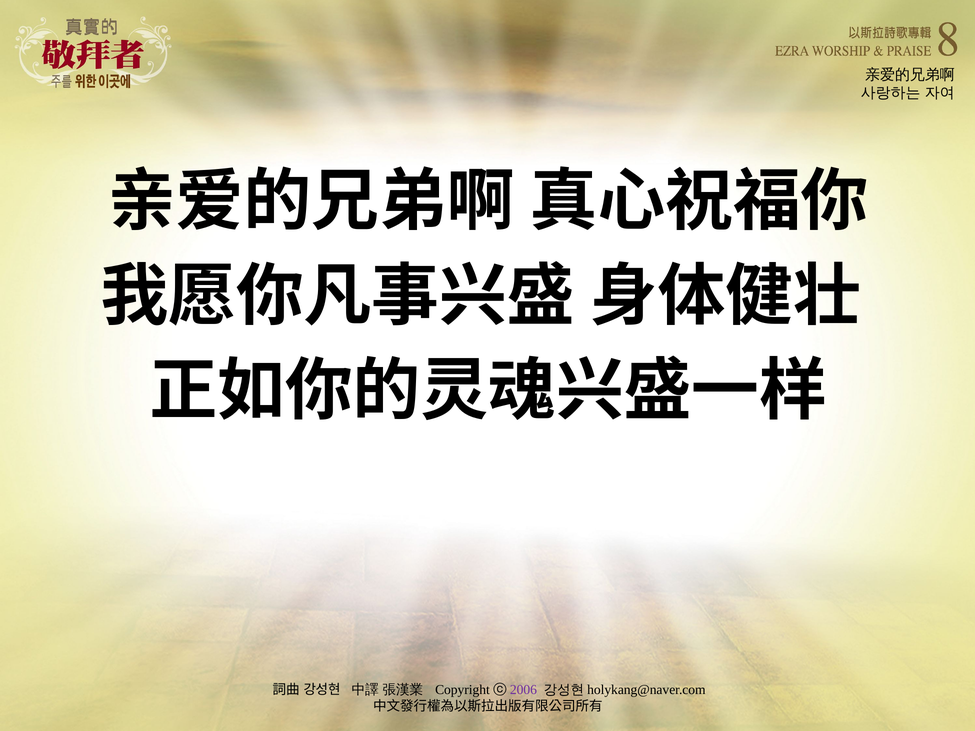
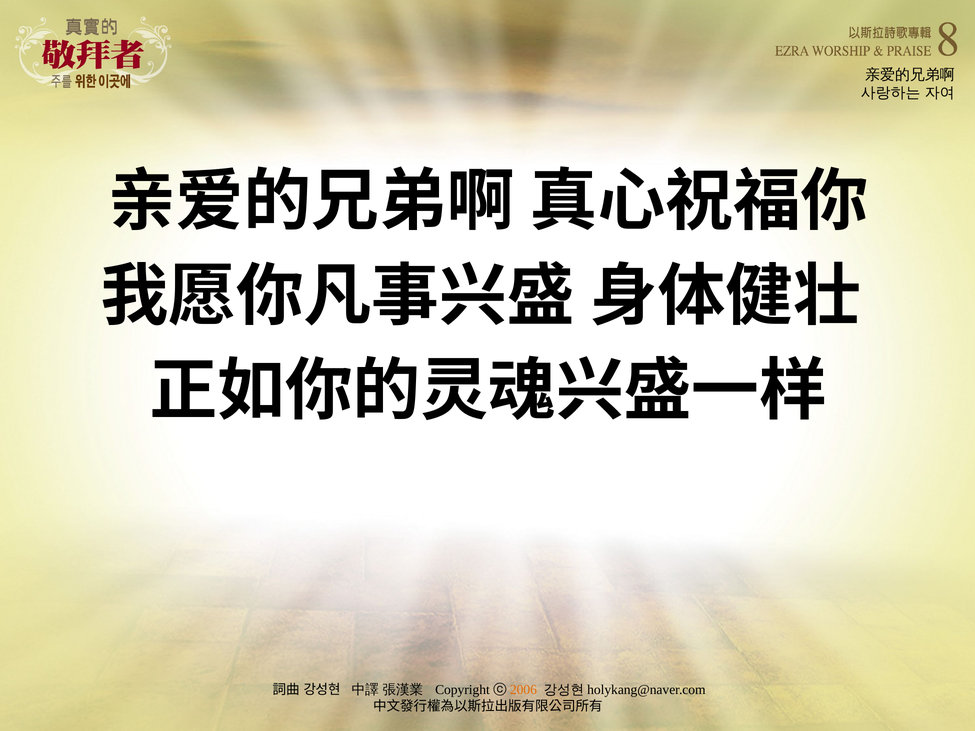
2006 colour: purple -> orange (523, 690)
